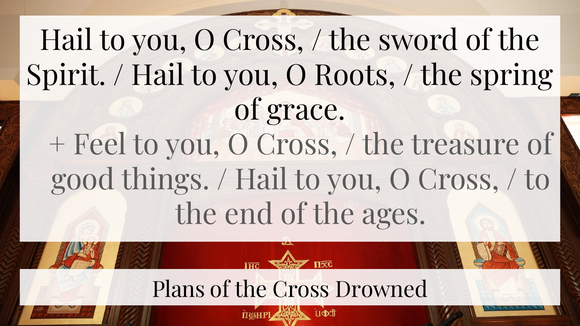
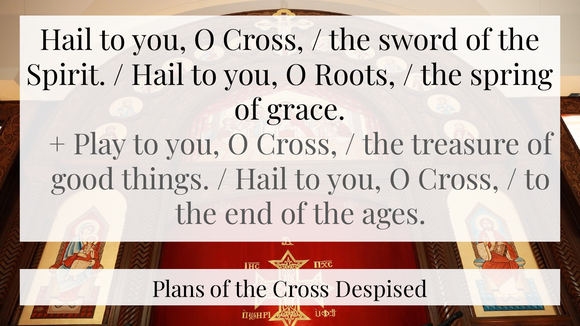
Feel: Feel -> Play (100, 145)
Drowned: Drowned -> Despised (381, 290)
